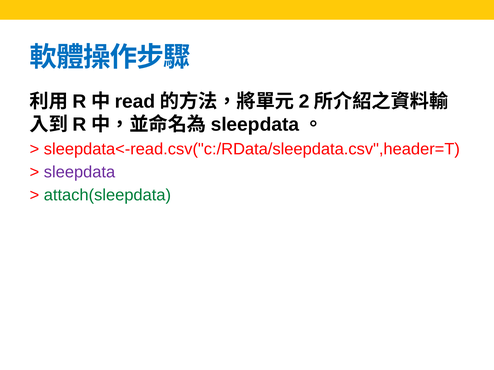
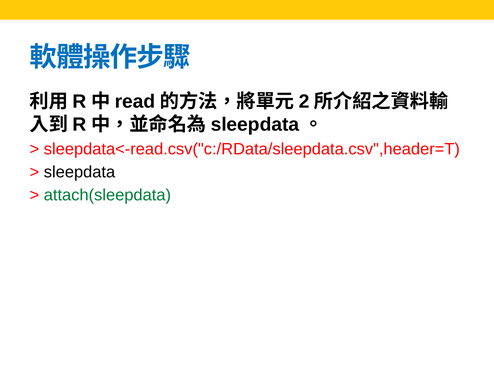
sleepdata colour: purple -> black (79, 172)
